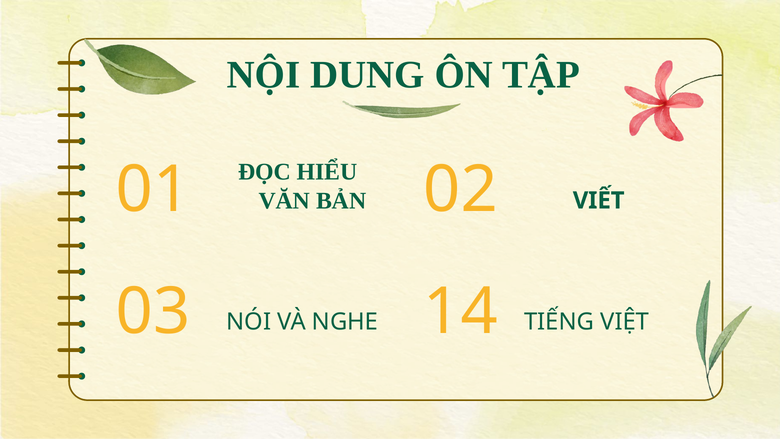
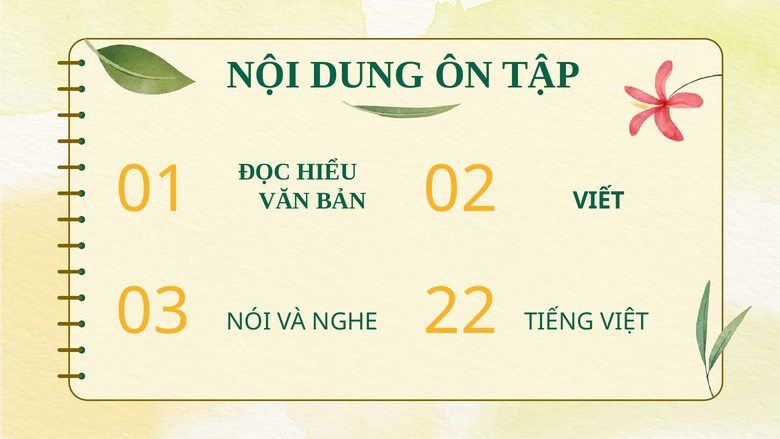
14: 14 -> 22 (461, 312)
